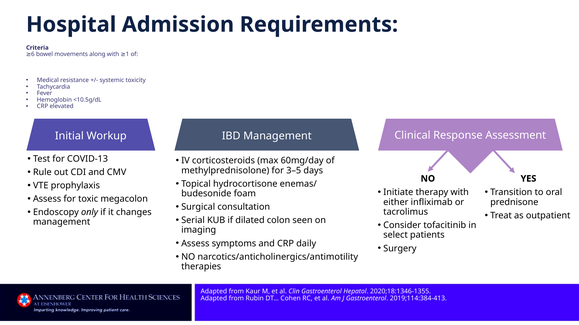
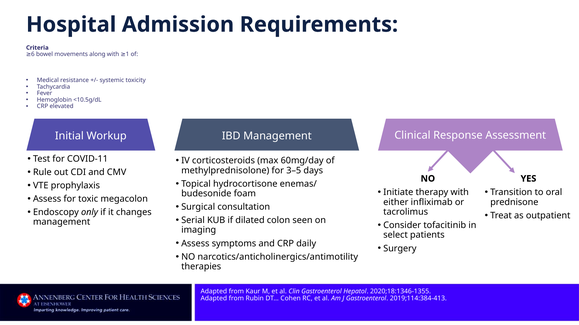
COVID-13: COVID-13 -> COVID-11 (88, 159)
